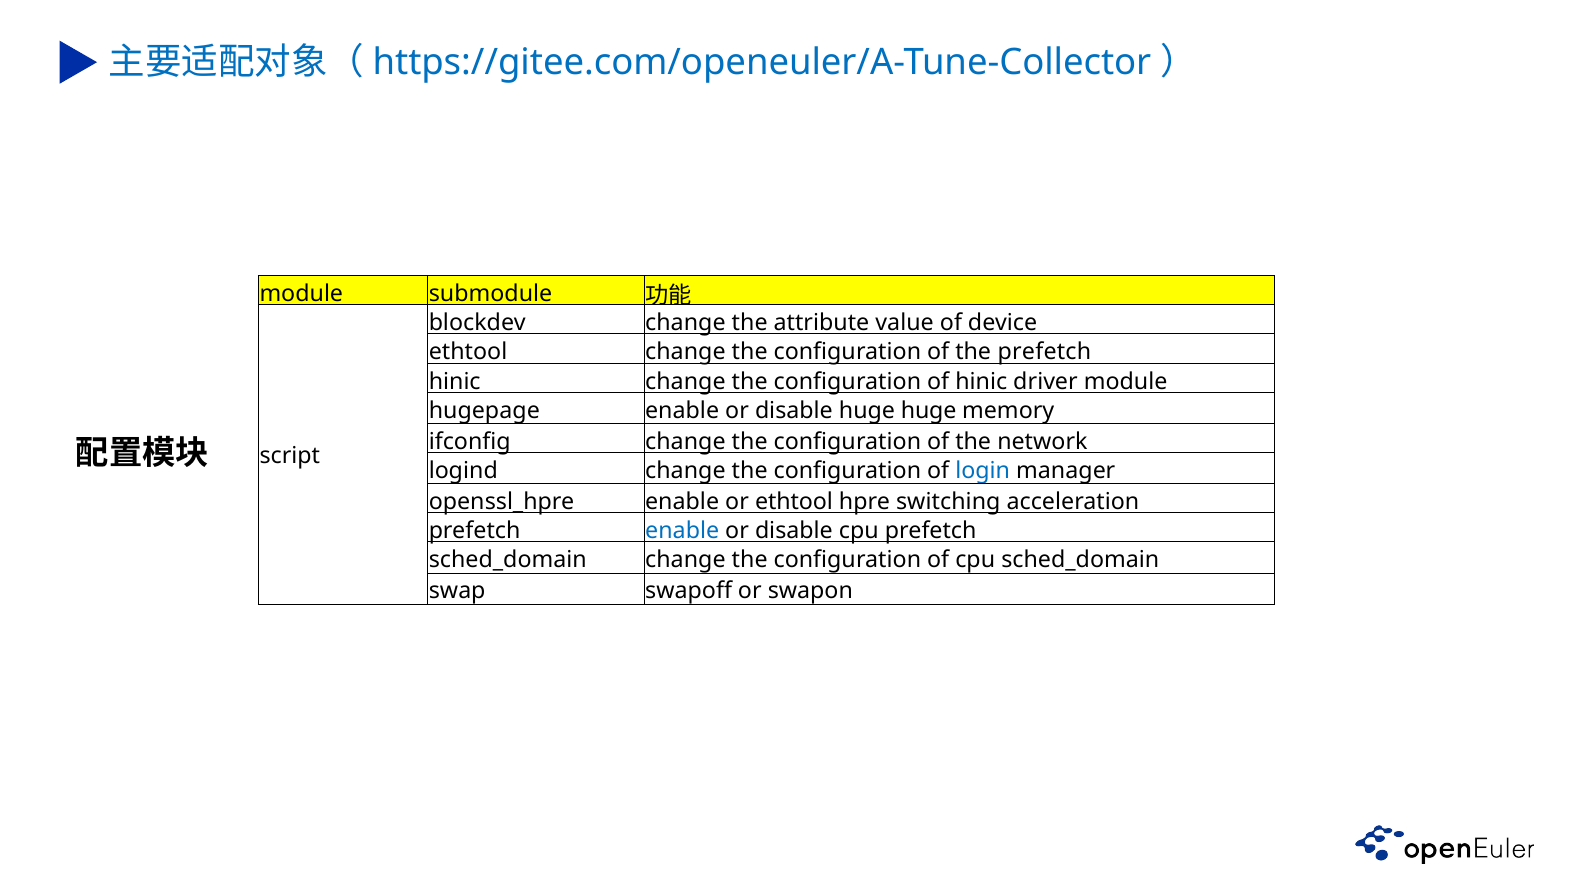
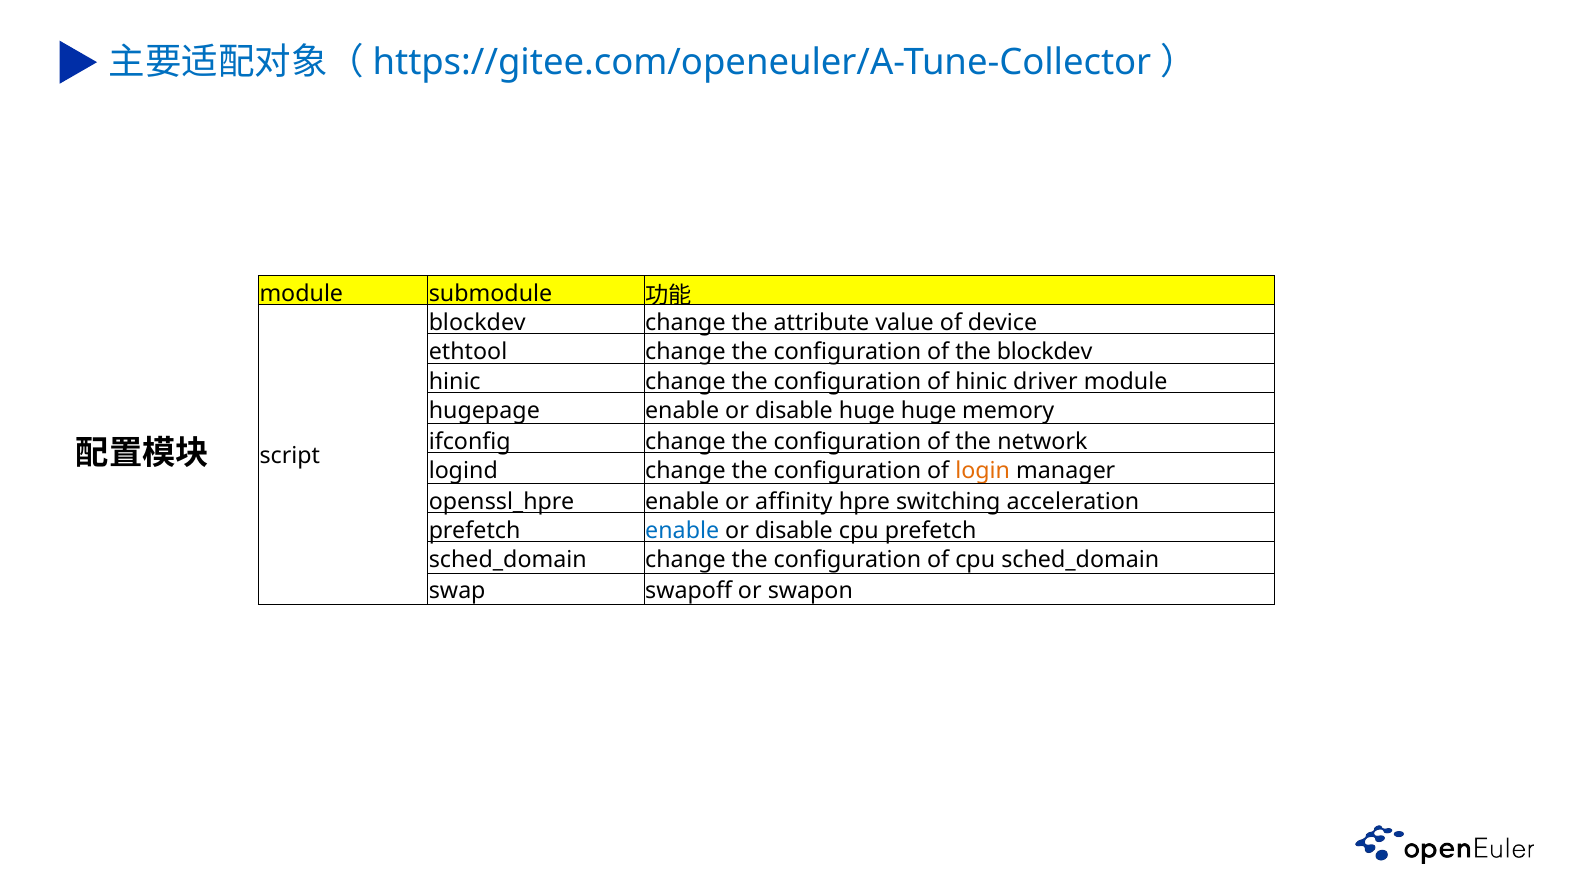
the prefetch: prefetch -> blockdev (1045, 352)
login colour: blue -> orange (983, 471)
or ethtool: ethtool -> affinity (794, 502)
